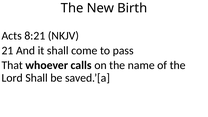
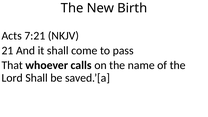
8:21: 8:21 -> 7:21 (35, 36)
